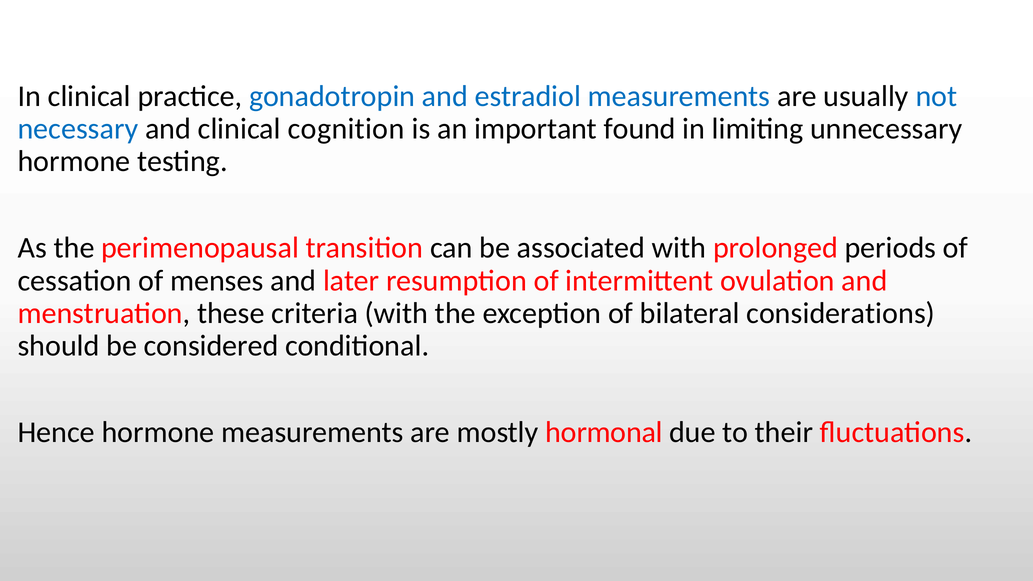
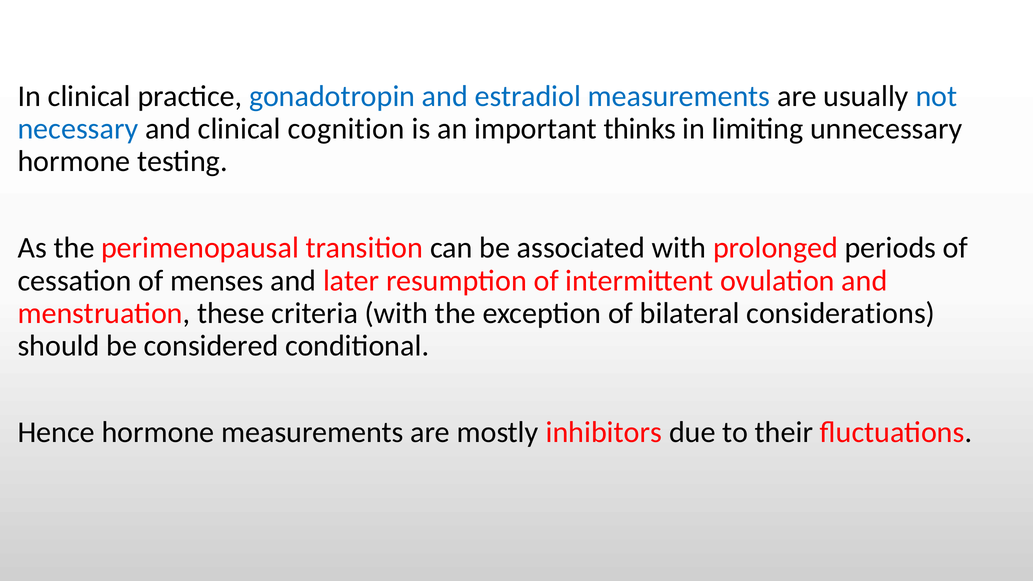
found: found -> thinks (640, 129)
hormonal: hormonal -> inhibitors (604, 432)
